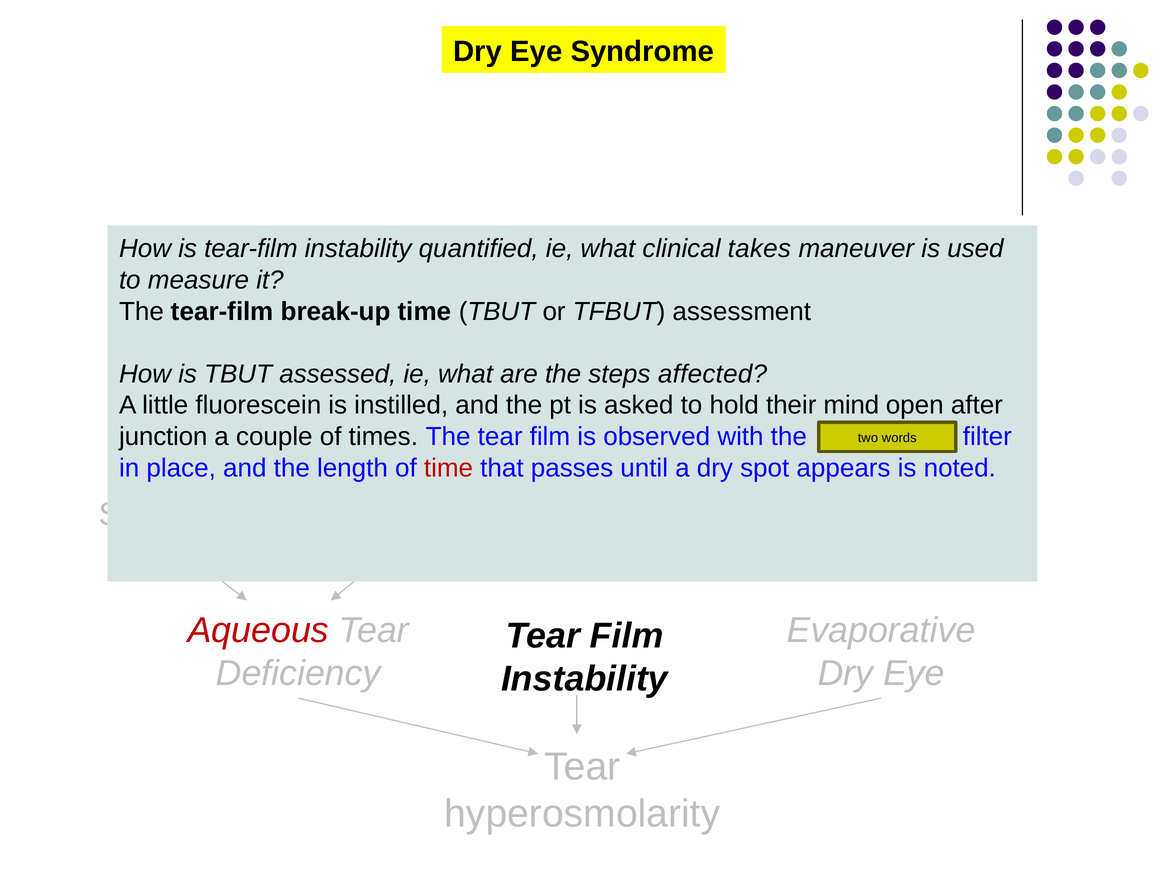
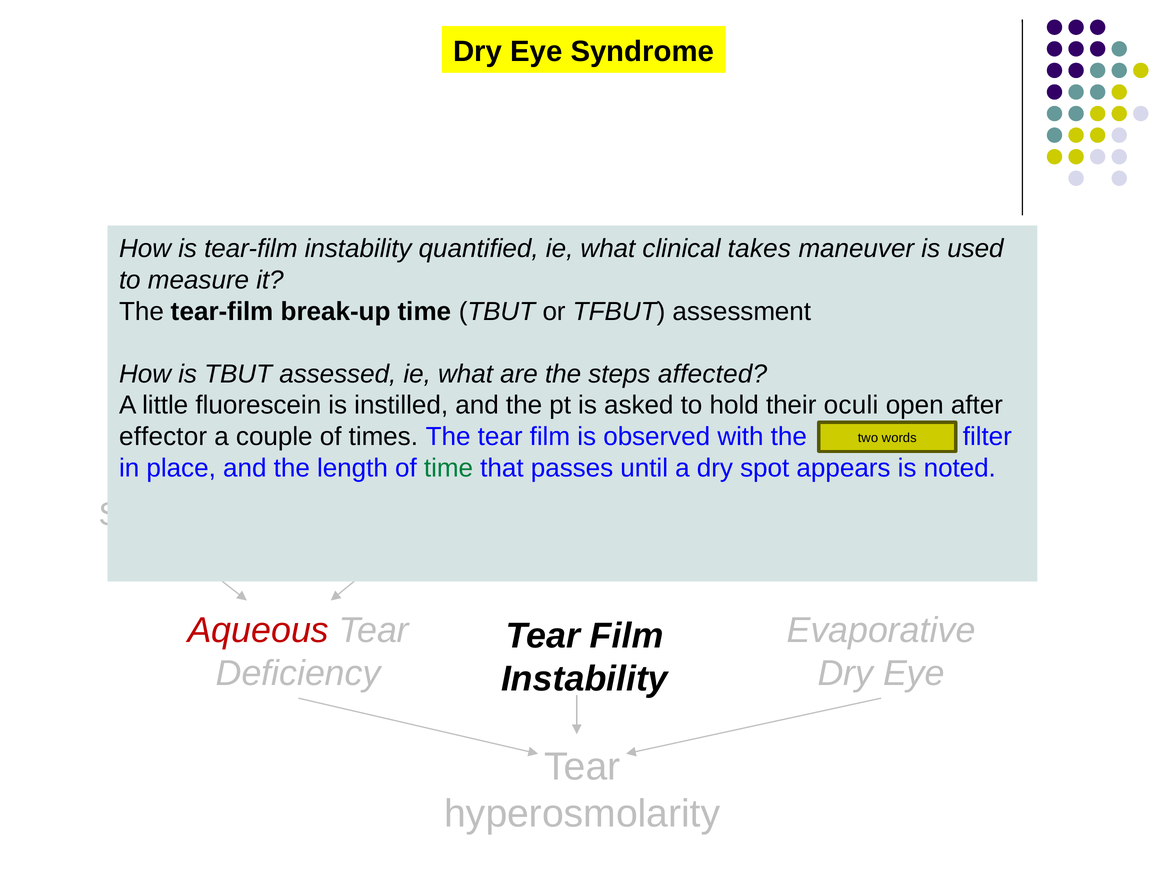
mind: mind -> oculi (851, 405)
junction: junction -> effector (163, 436)
time colour: red -> green (449, 468)
